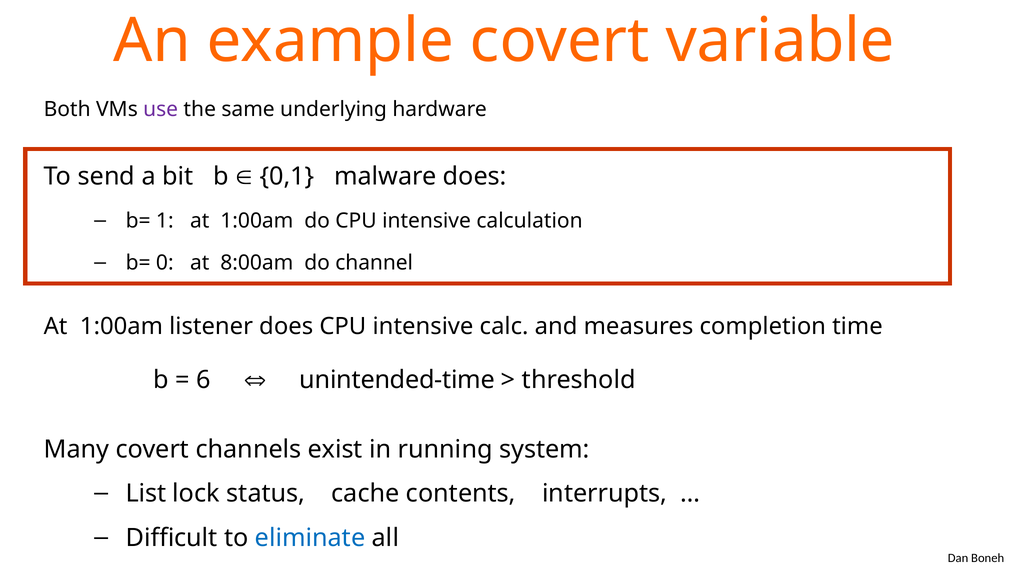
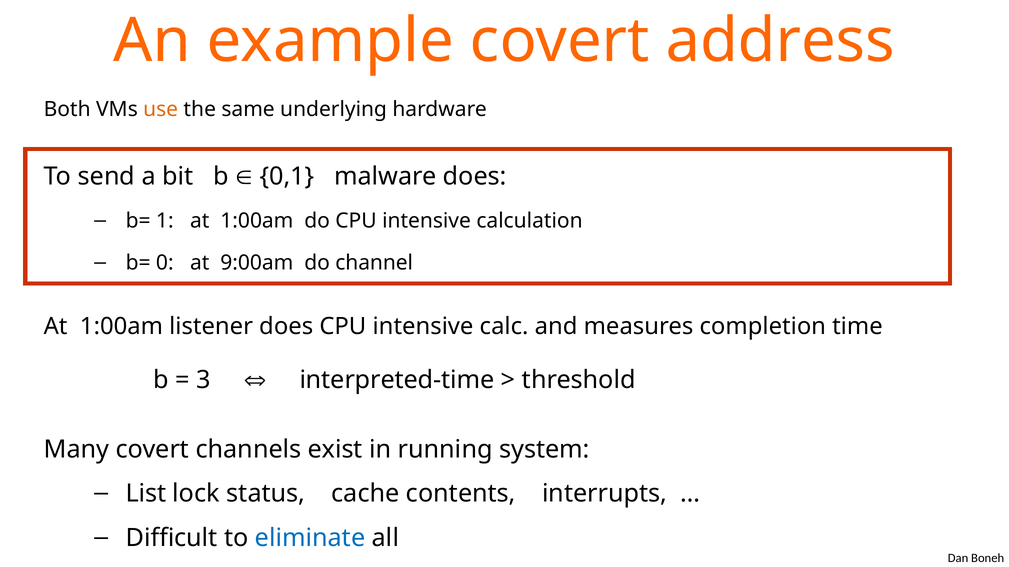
variable: variable -> address (780, 41)
use colour: purple -> orange (161, 109)
8:00am: 8:00am -> 9:00am (257, 263)
6: 6 -> 3 (203, 380)
unintended-time: unintended-time -> interpreted-time (397, 380)
